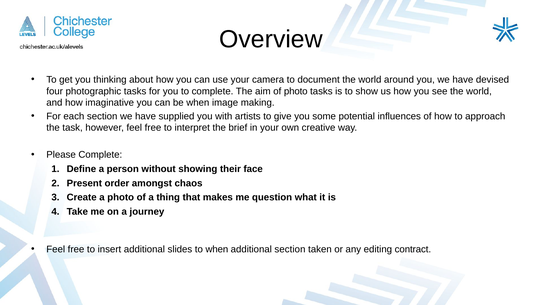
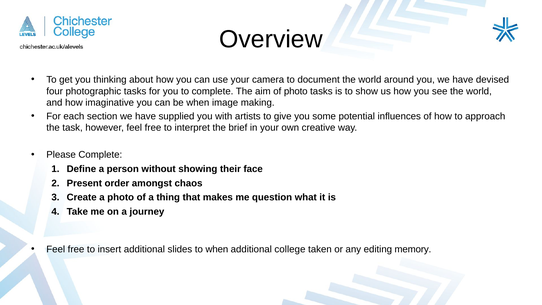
additional section: section -> college (290, 249)
contract: contract -> memory (413, 249)
